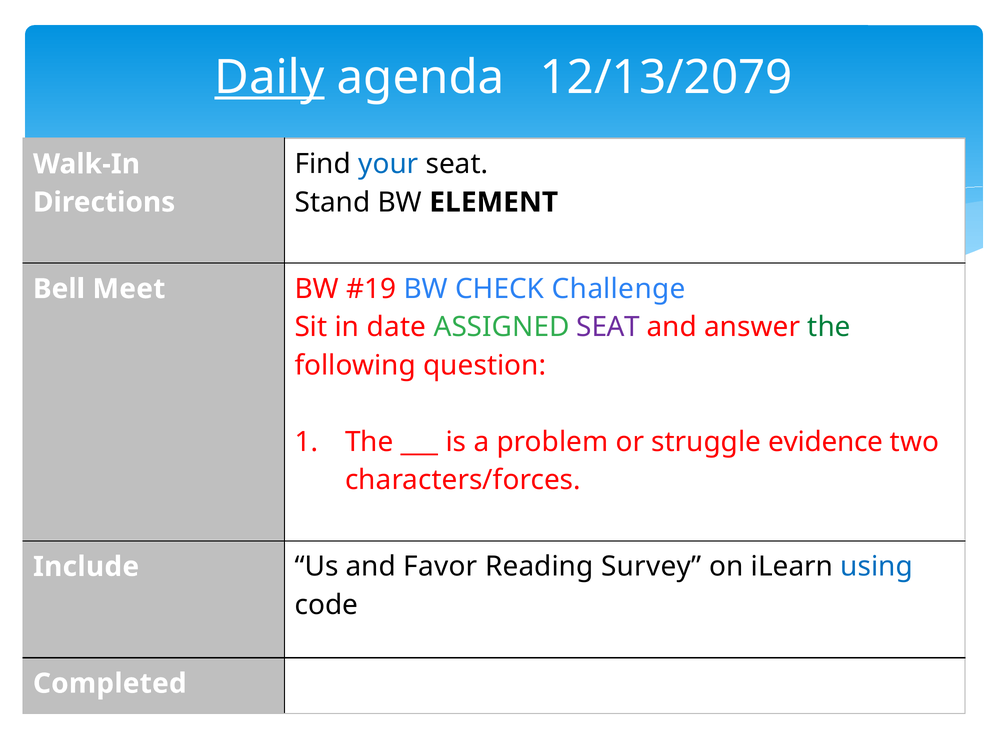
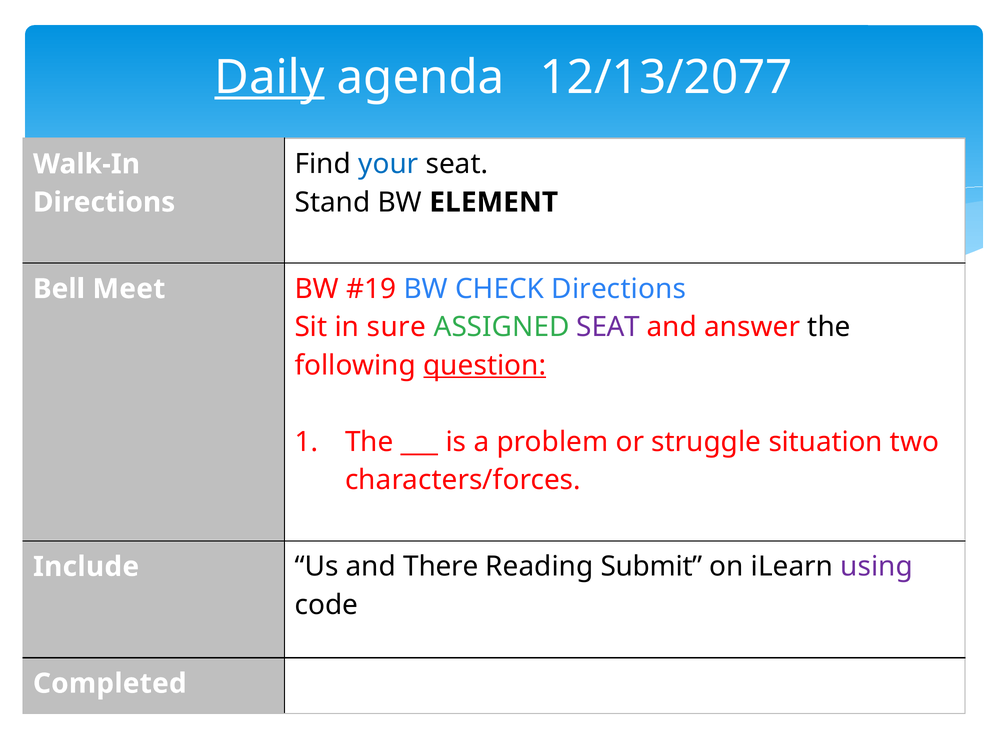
12/13/2079: 12/13/2079 -> 12/13/2077 (666, 77)
CHECK Challenge: Challenge -> Directions (619, 289)
date: date -> sure (396, 327)
the colour: green -> black (829, 327)
question underline: none -> present (485, 365)
evidence: evidence -> situation (826, 442)
Favor: Favor -> There (441, 567)
Survey: Survey -> Submit (652, 567)
using colour: blue -> purple (877, 567)
